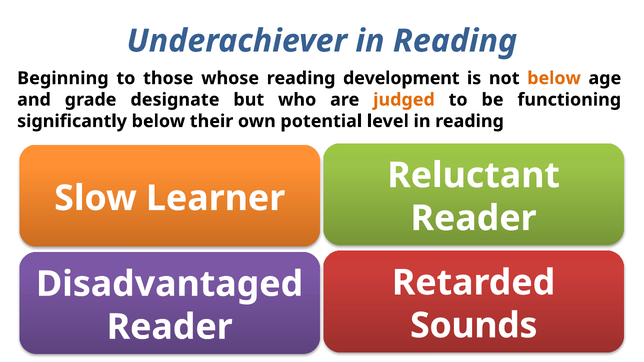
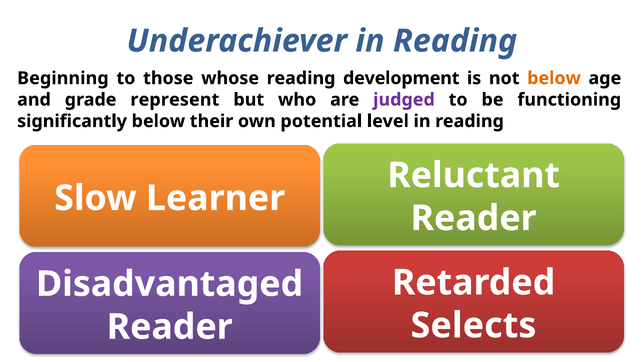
designate: designate -> represent (175, 100)
judged colour: orange -> purple (404, 100)
Sounds: Sounds -> Selects (474, 326)
